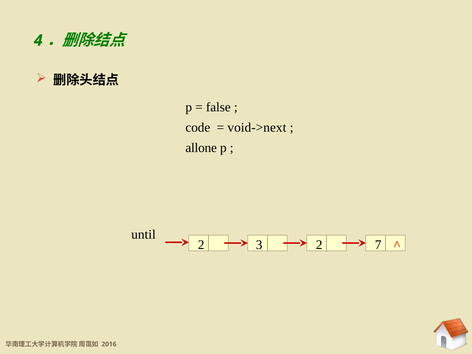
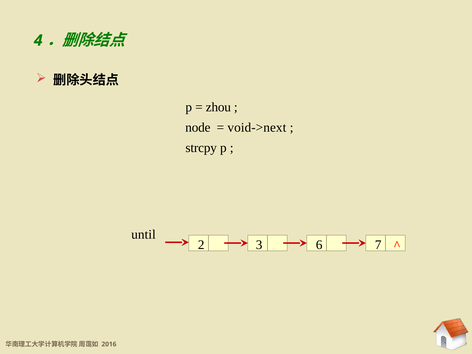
false: false -> zhou (218, 107)
code: code -> node (198, 127)
allone: allone -> strcpy (201, 148)
3 2: 2 -> 6 (319, 245)
